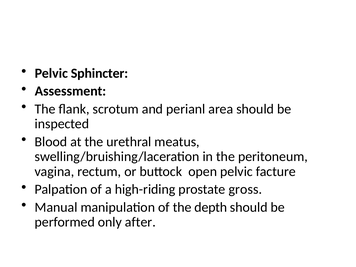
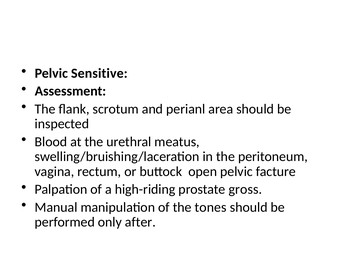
Sphincter: Sphincter -> Sensitive (99, 73)
depth: depth -> tones (211, 207)
